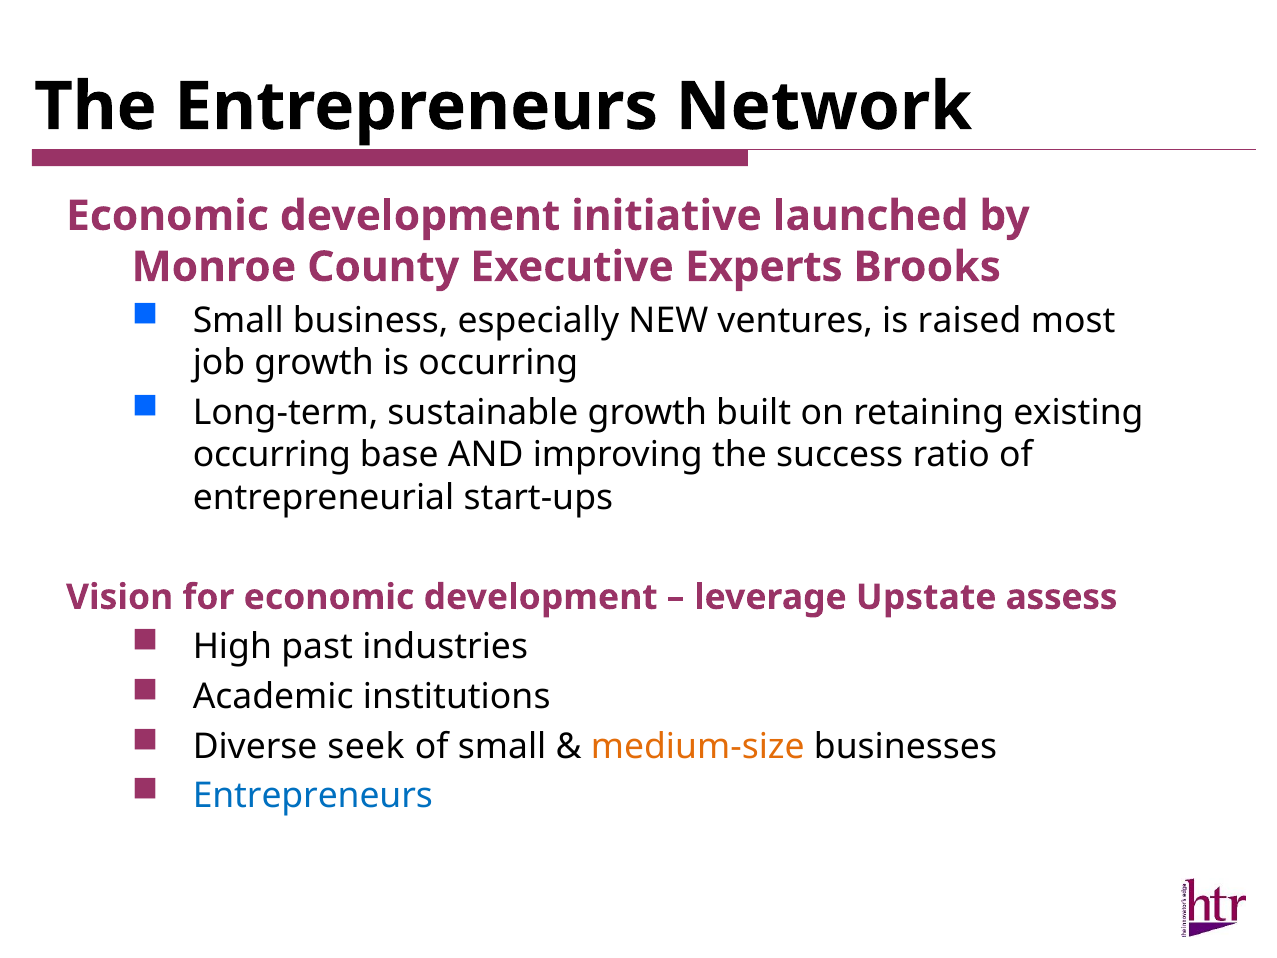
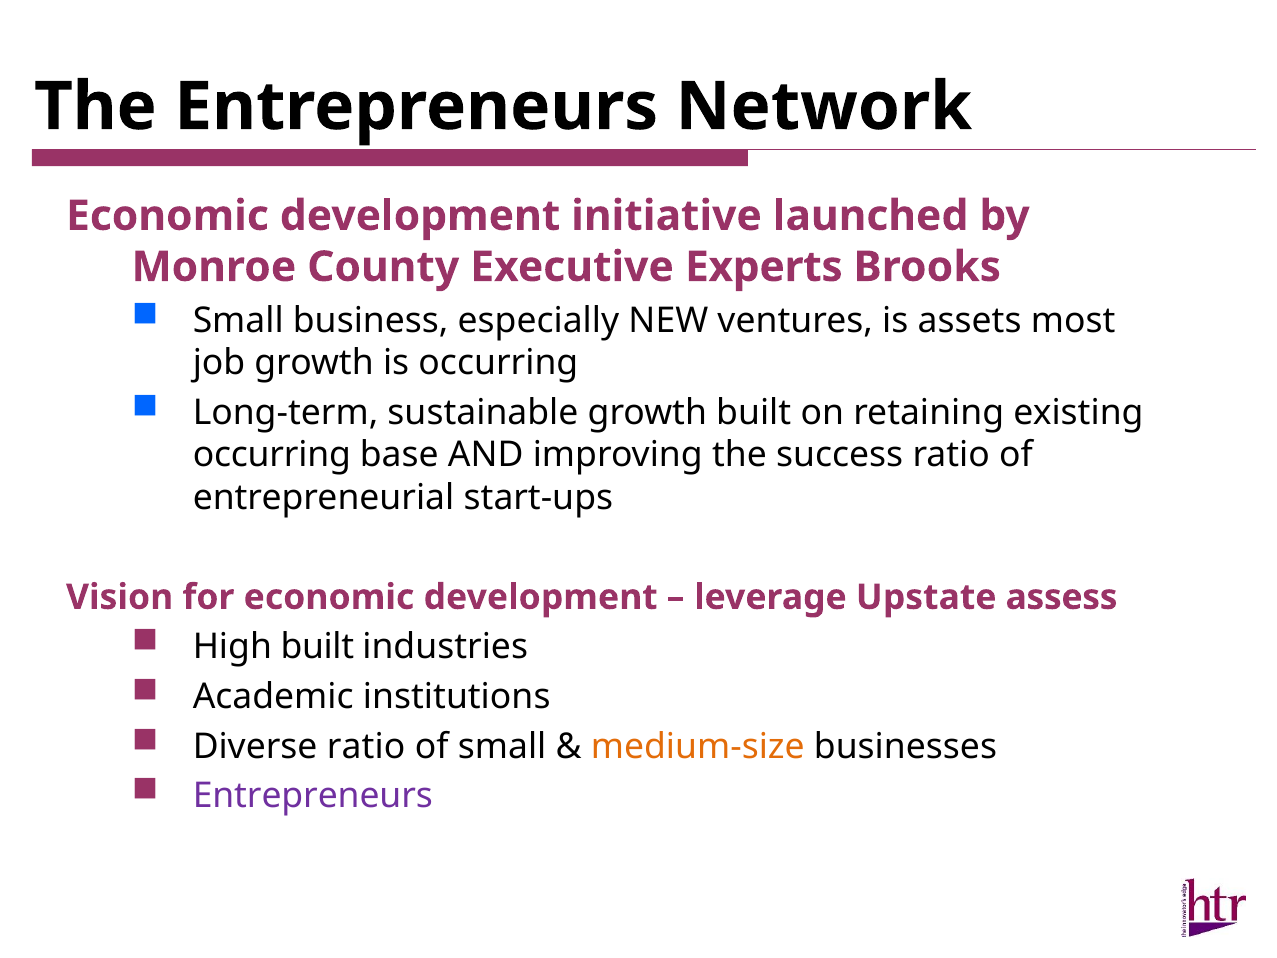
raised: raised -> assets (970, 320)
High past: past -> built (317, 647)
Diverse seek: seek -> ratio (366, 746)
Entrepreneurs colour: blue -> purple (313, 796)
